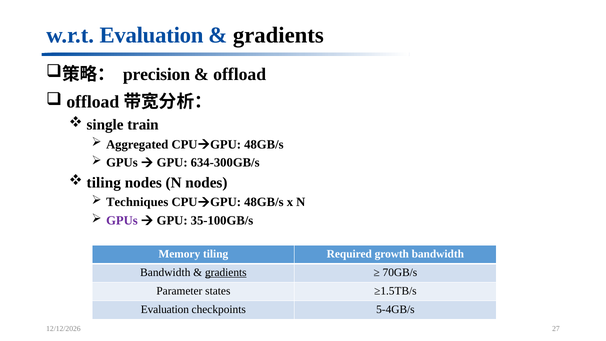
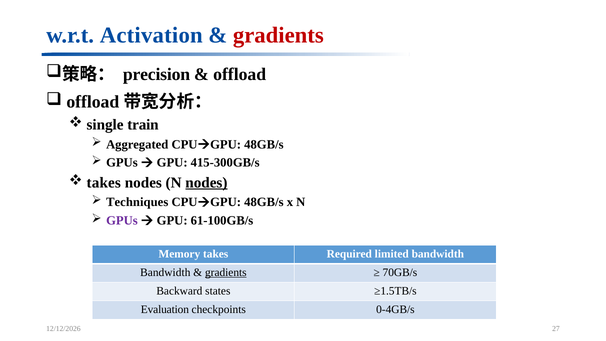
w.r.t Evaluation: Evaluation -> Activation (151, 35)
gradients colour: black -> red (278, 35)
634-300GB/s: 634-300GB/s -> 415-300GB/s (225, 163)
tiling: tiling -> takes (104, 183)
nodes underline: none -> present (206, 183)
35-100GB/s: 35-100GB/s -> 61-100GB/s (222, 221)
Memory tiling: tiling -> takes (216, 254)
growth: growth -> limited (392, 254)
Parameter: Parameter -> Backward (179, 291)
5-4GB/s: 5-4GB/s -> 0-4GB/s (395, 309)
